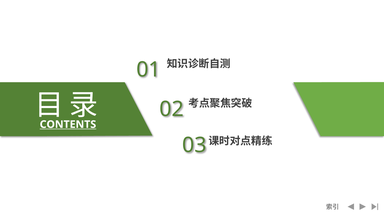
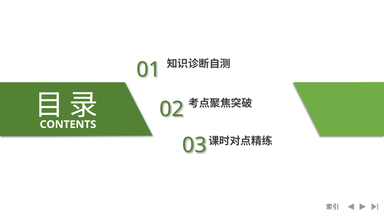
CONTENTS underline: present -> none (68, 124)
